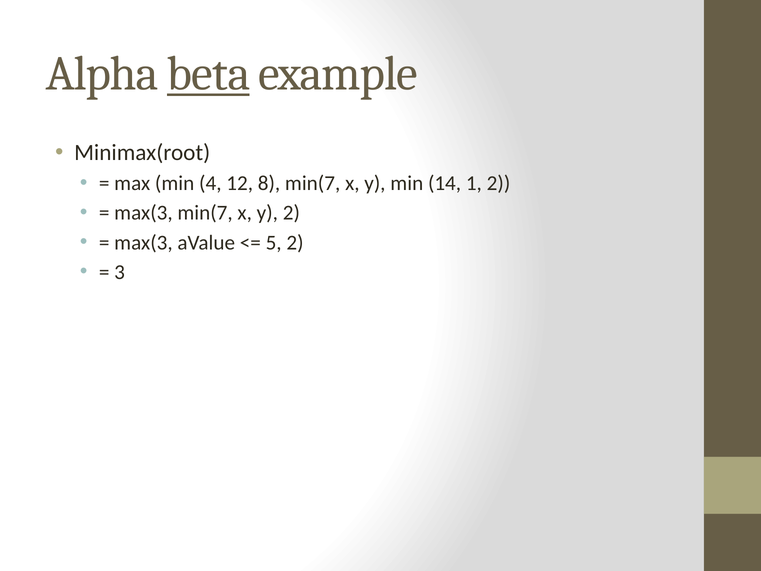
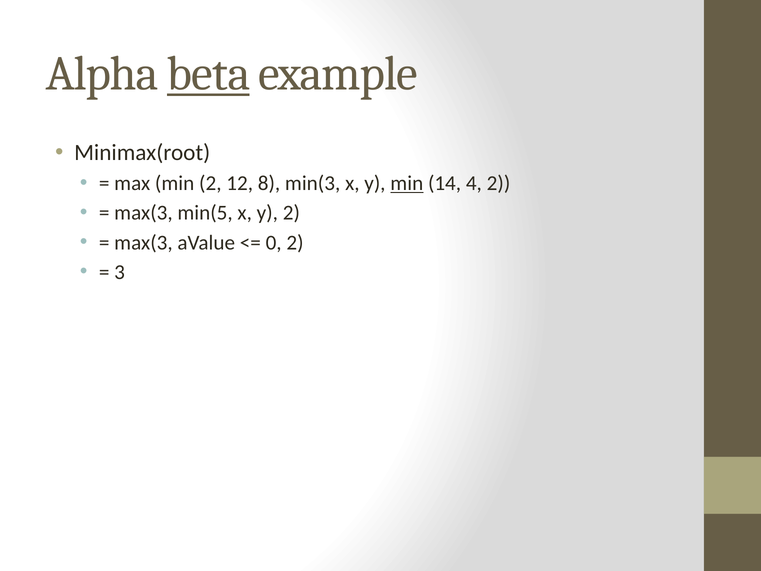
min 4: 4 -> 2 (210, 183)
8 min(7: min(7 -> min(3 (313, 183)
min underline: none -> present (407, 183)
1: 1 -> 4 (474, 183)
max(3 min(7: min(7 -> min(5 (205, 213)
5: 5 -> 0 (274, 242)
